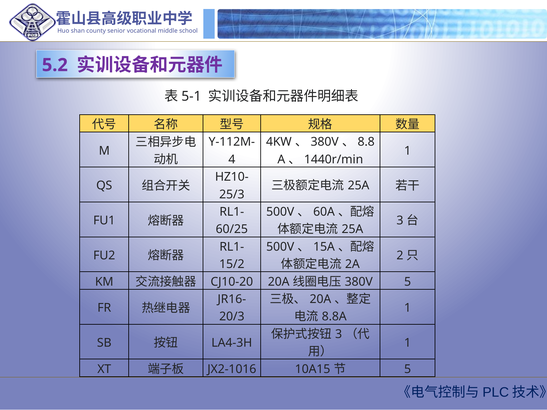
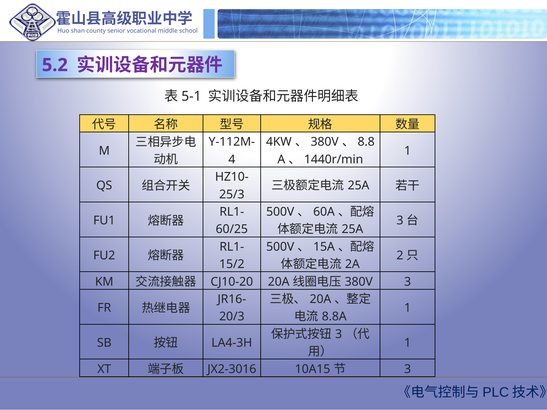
5: 5 -> 3 (408, 282)
JX2-1016: JX2-1016 -> JX2-3016 (232, 369)
5: 5 -> 3 (408, 369)
